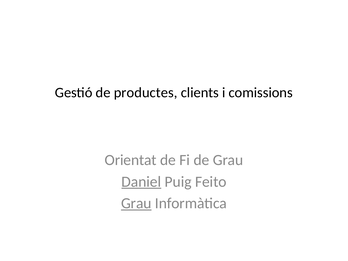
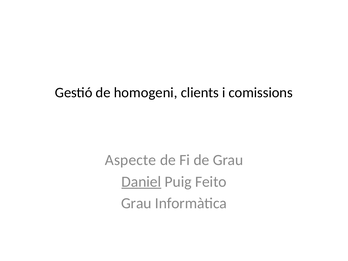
productes: productes -> homogeni (146, 93)
Orientat: Orientat -> Aspecte (130, 160)
Grau underline: present -> none (136, 203)
